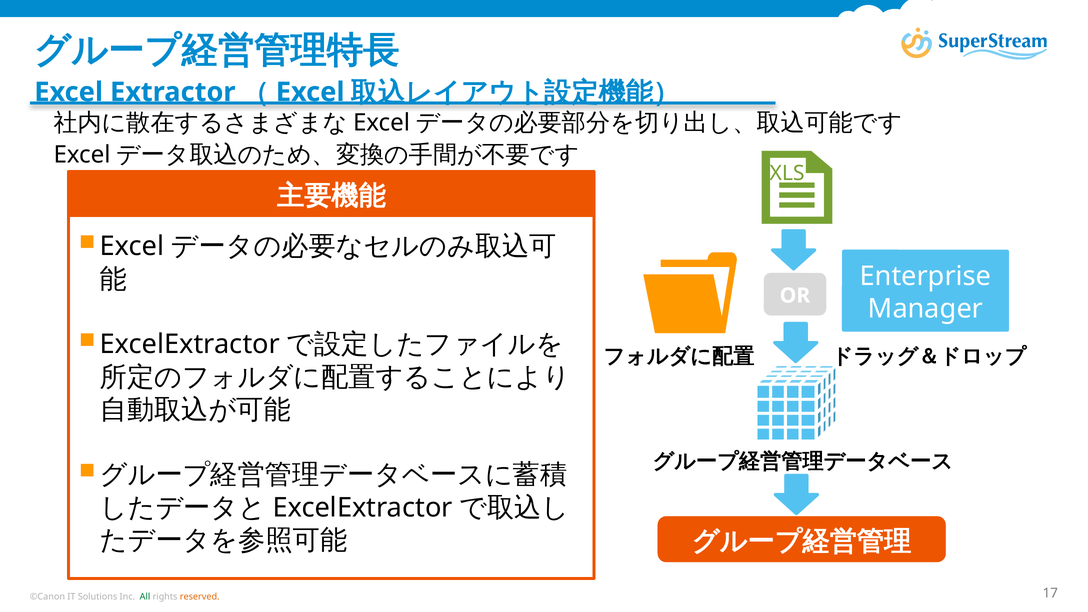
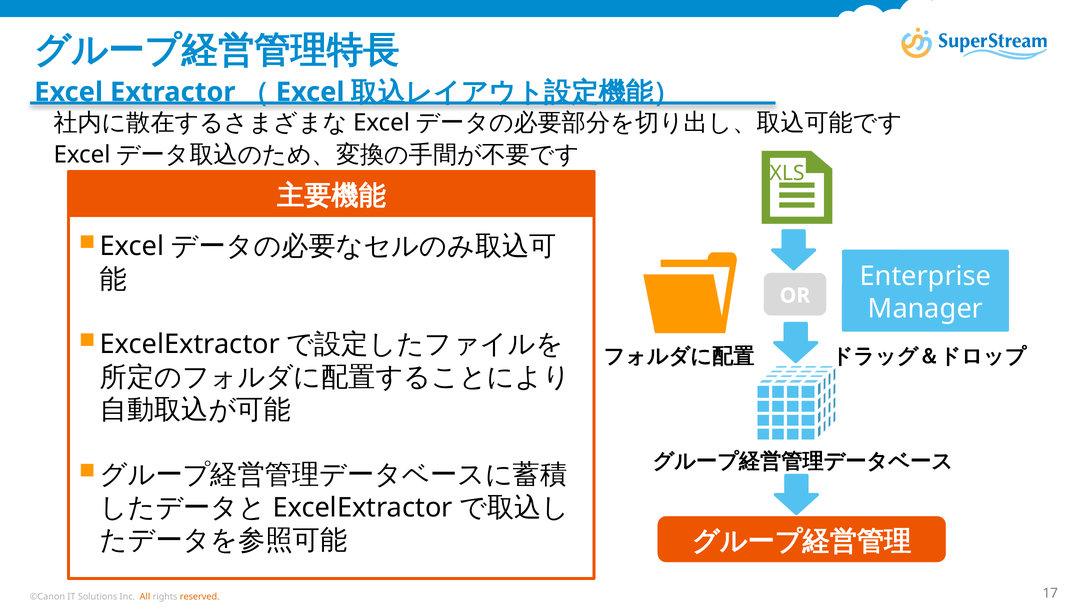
All colour: green -> orange (145, 597)
